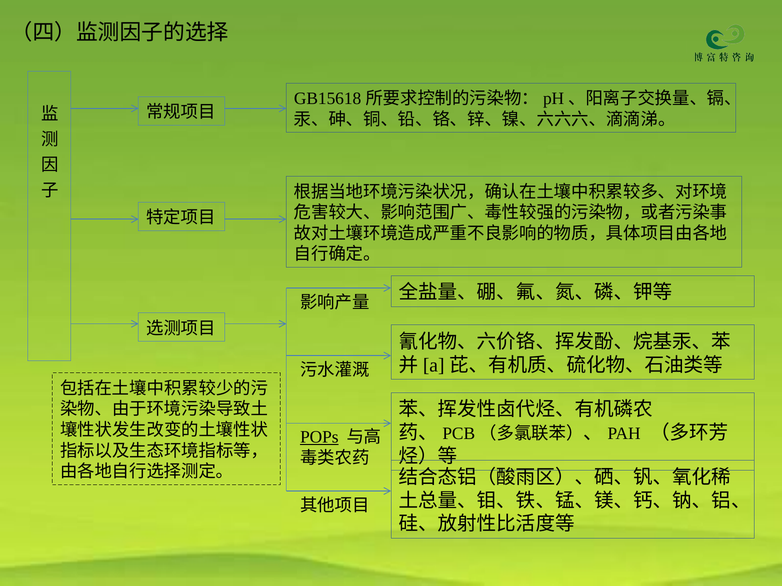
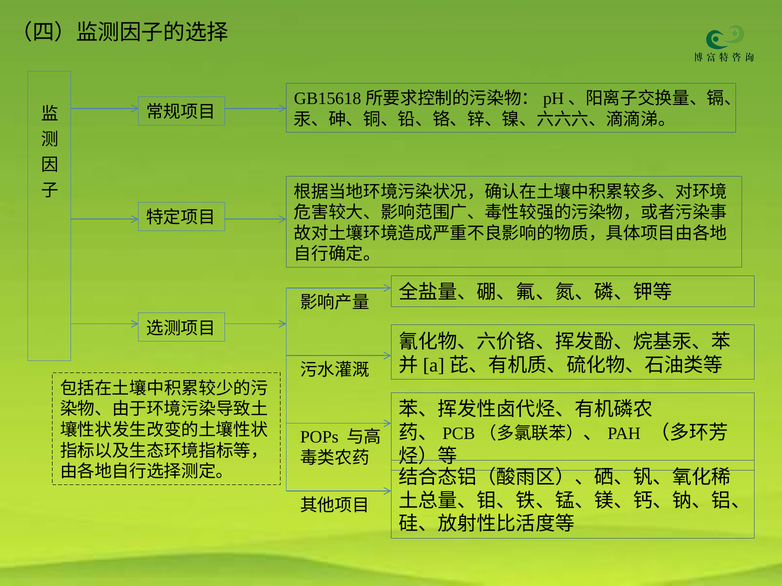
POPs underline: present -> none (319, 438)
